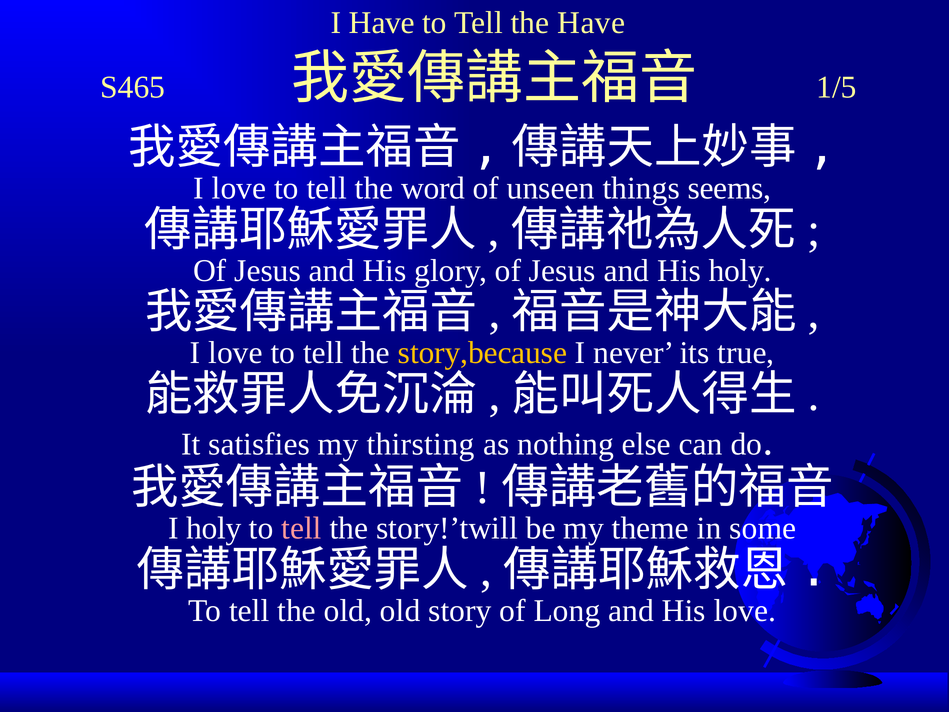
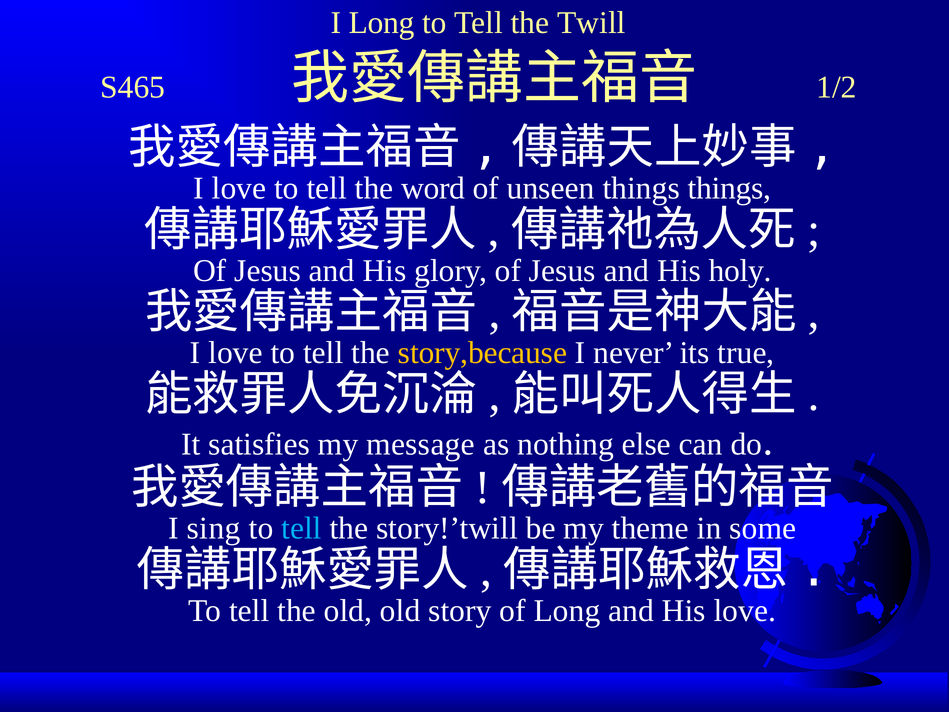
I Have: Have -> Long (382, 23)
the Have: Have -> Twill (591, 23)
1/5: 1/5 -> 1/2 (836, 87)
things seems: seems -> things (730, 188)
thirsting: thirsting -> message (421, 444)
I holy: holy -> sing (214, 528)
tell colour: pink -> light blue (302, 528)
